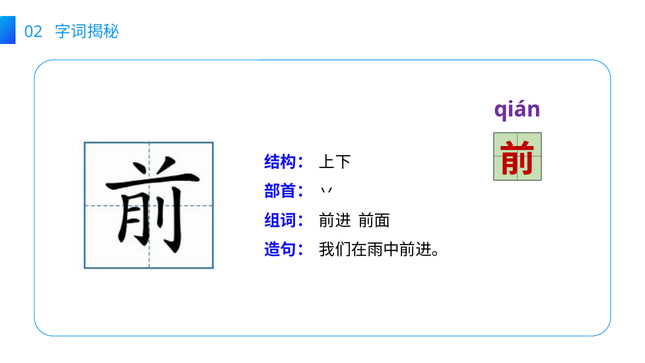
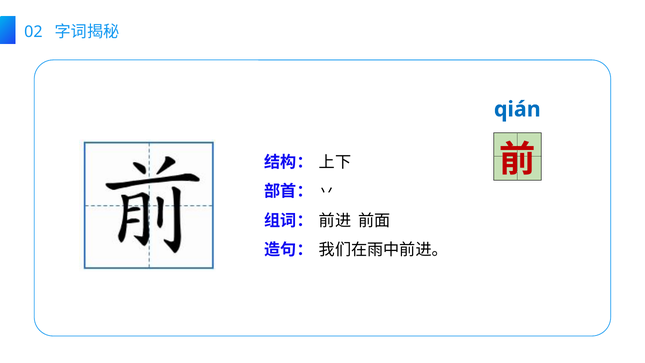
qián colour: purple -> blue (517, 109)
